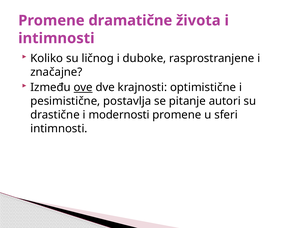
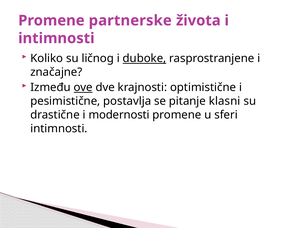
dramatične: dramatične -> partnerske (130, 21)
duboke underline: none -> present (145, 58)
autori: autori -> klasni (225, 101)
